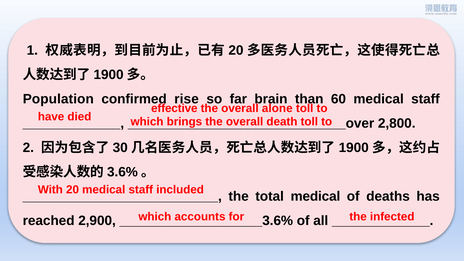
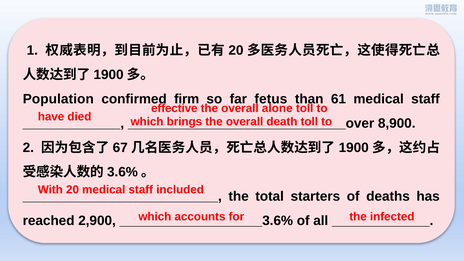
rise: rise -> firm (187, 99)
brain: brain -> fetus (271, 99)
60: 60 -> 61 (338, 99)
2,800: 2,800 -> 8,900 (397, 123)
30: 30 -> 67 (120, 148)
total medical: medical -> starters (315, 196)
